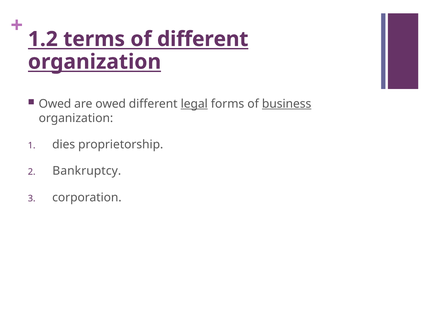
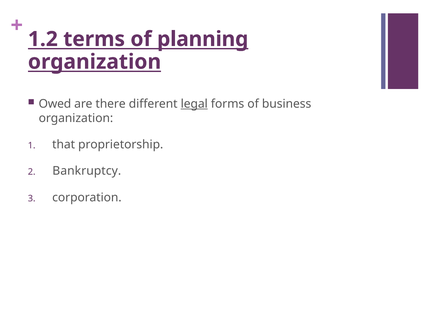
of different: different -> planning (203, 39)
are owed: owed -> there (111, 104)
business underline: present -> none (287, 104)
dies: dies -> that (64, 145)
